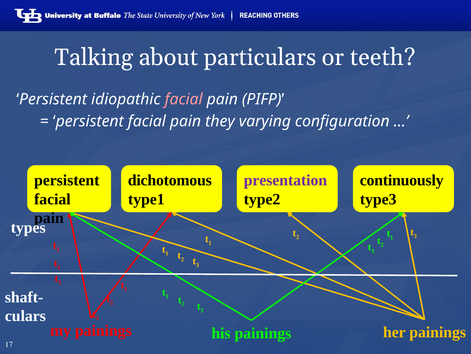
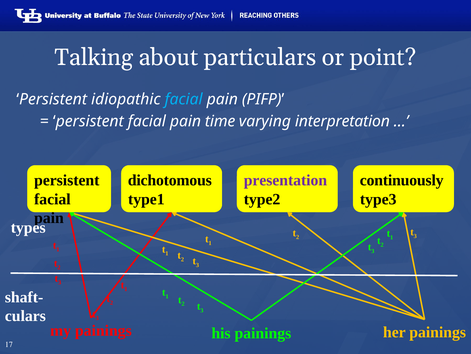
teeth: teeth -> point (383, 57)
facial colour: pink -> light blue (184, 99)
they: they -> time (220, 121)
configuration: configuration -> interpretation (342, 121)
